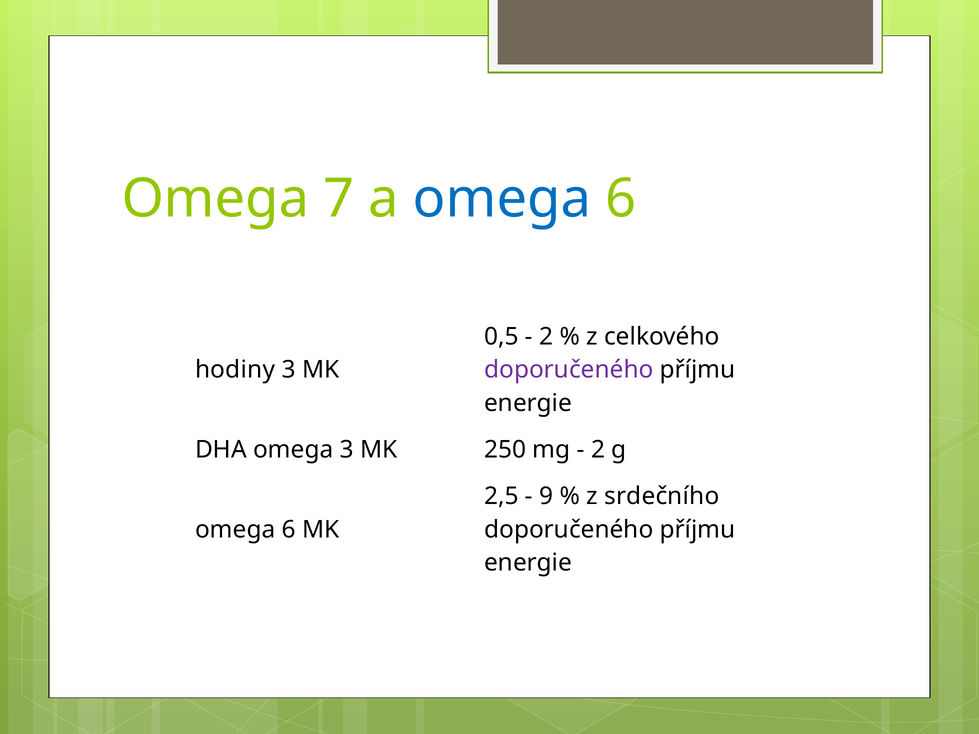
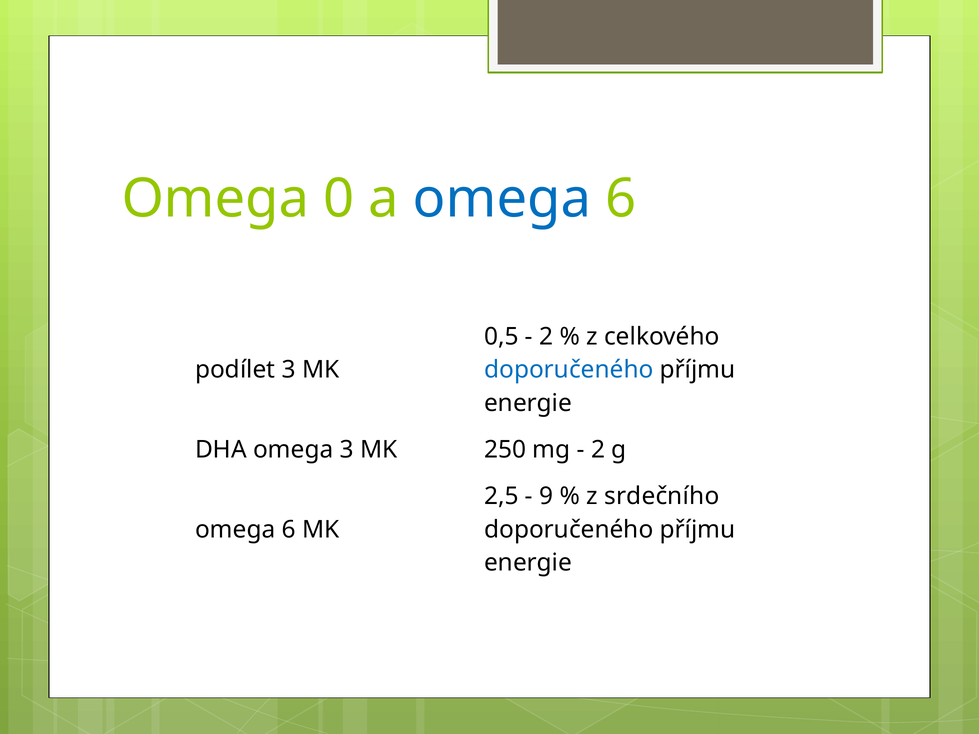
7: 7 -> 0 (339, 199)
hodiny: hodiny -> podílet (235, 370)
doporučeného colour: purple -> blue (569, 370)
